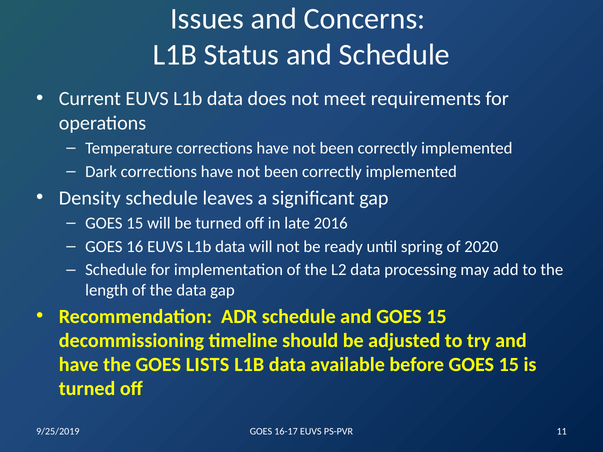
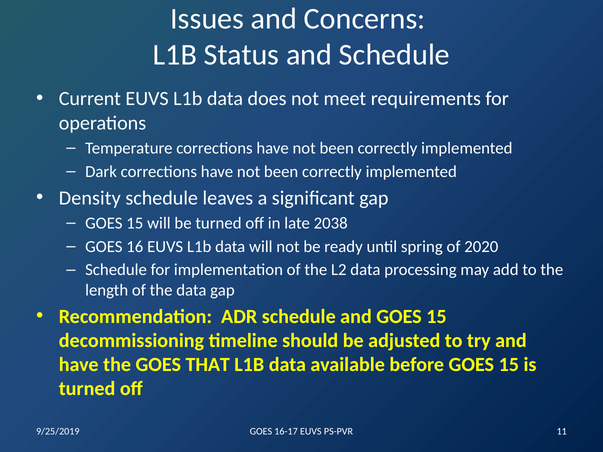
2016: 2016 -> 2038 (331, 223)
LISTS: LISTS -> THAT (208, 365)
